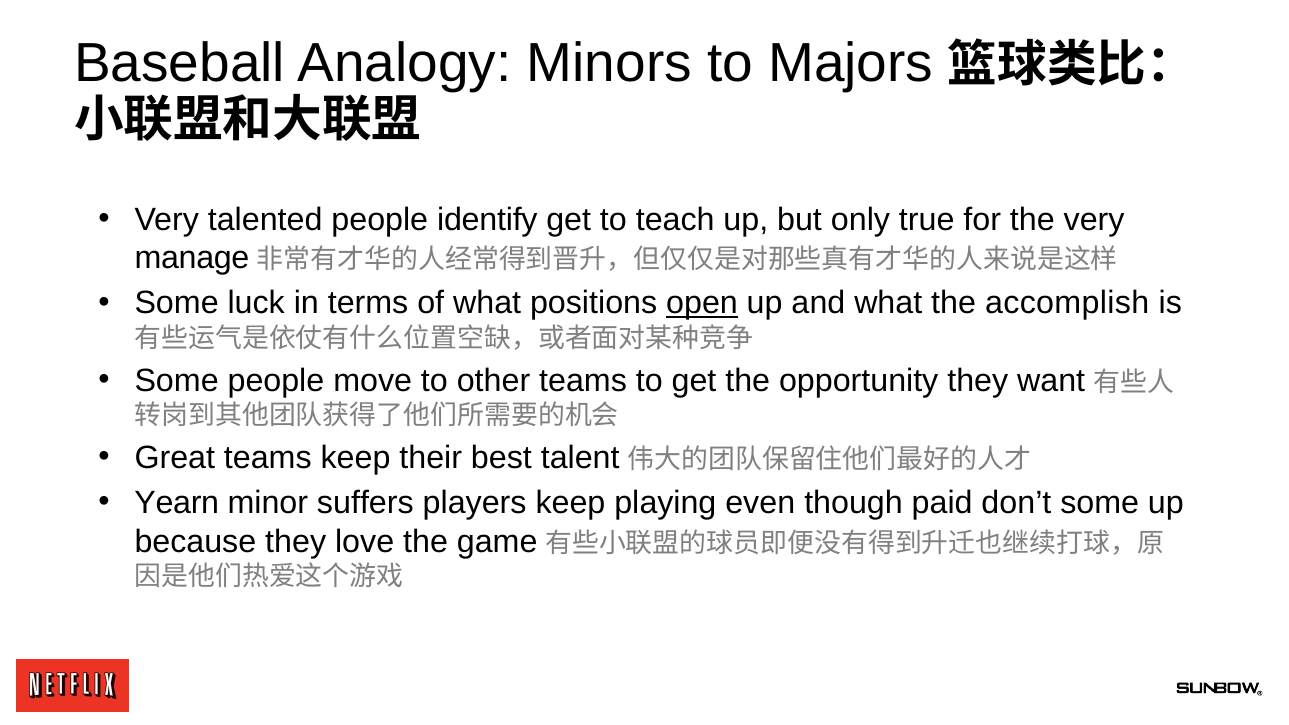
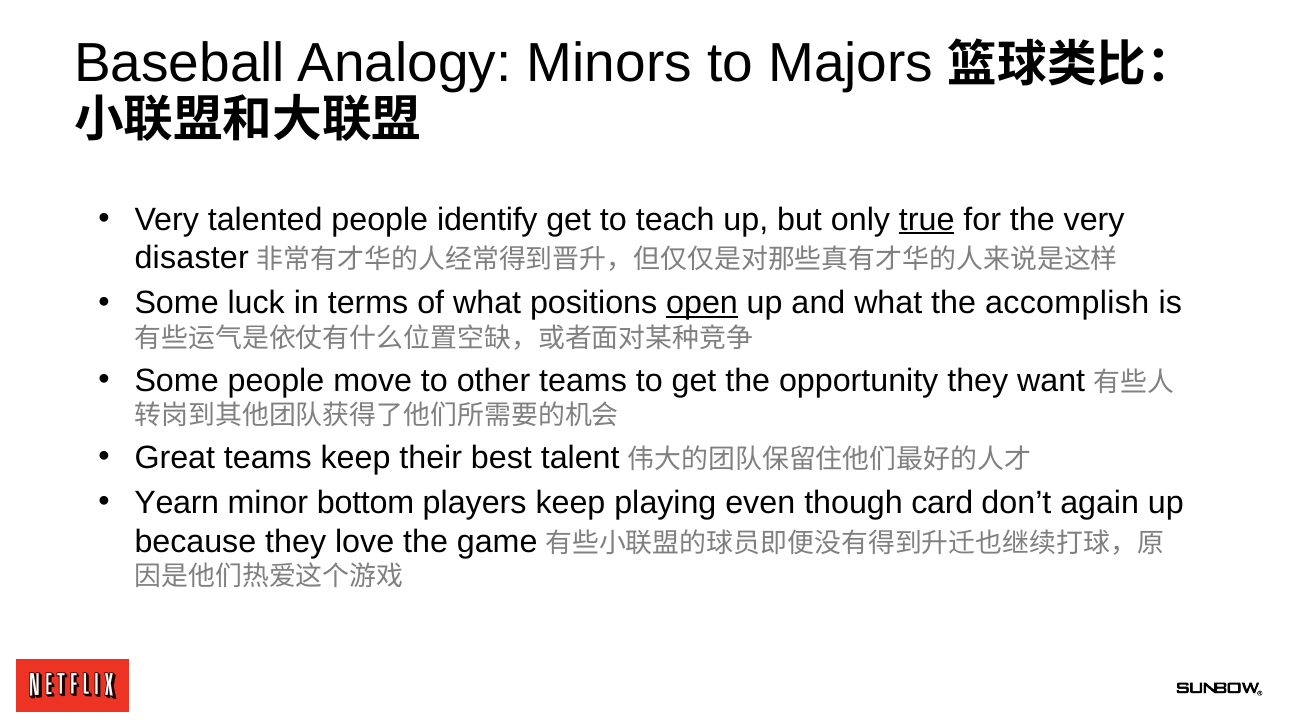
true underline: none -> present (927, 219)
manage: manage -> disaster (192, 258)
suffers: suffers -> bottom (366, 503)
paid: paid -> card (942, 503)
don’t some: some -> again (1100, 503)
